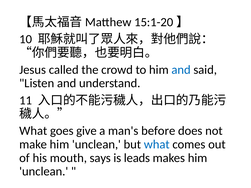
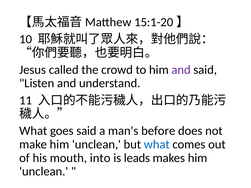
and colour: blue -> purple (181, 70)
goes give: give -> said (87, 131)
says: says -> into (100, 158)
